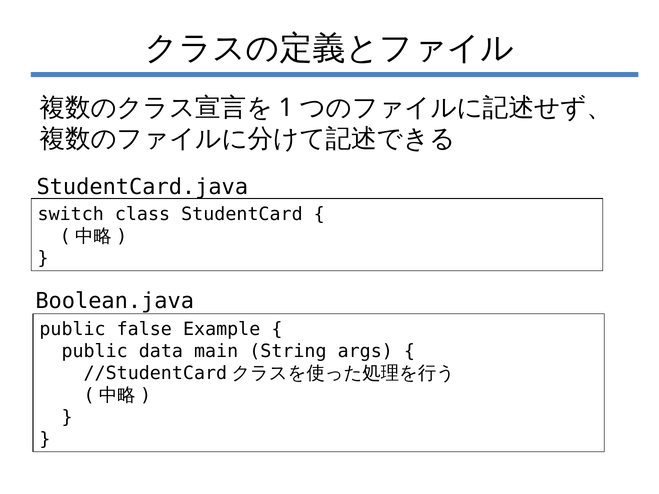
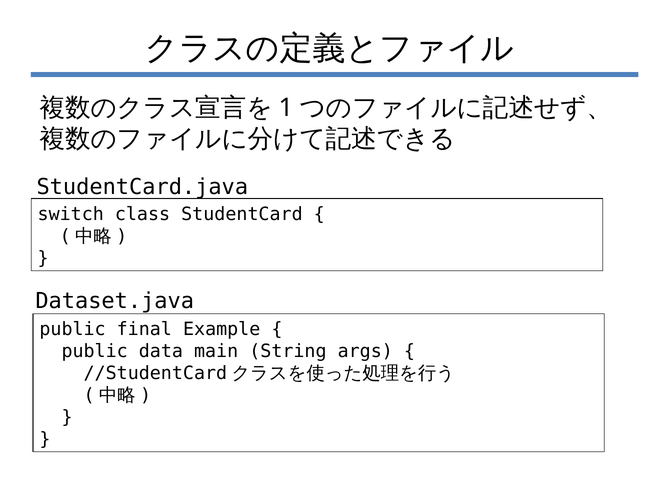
Boolean.java: Boolean.java -> Dataset.java (115, 301)
false: false -> final (144, 329)
